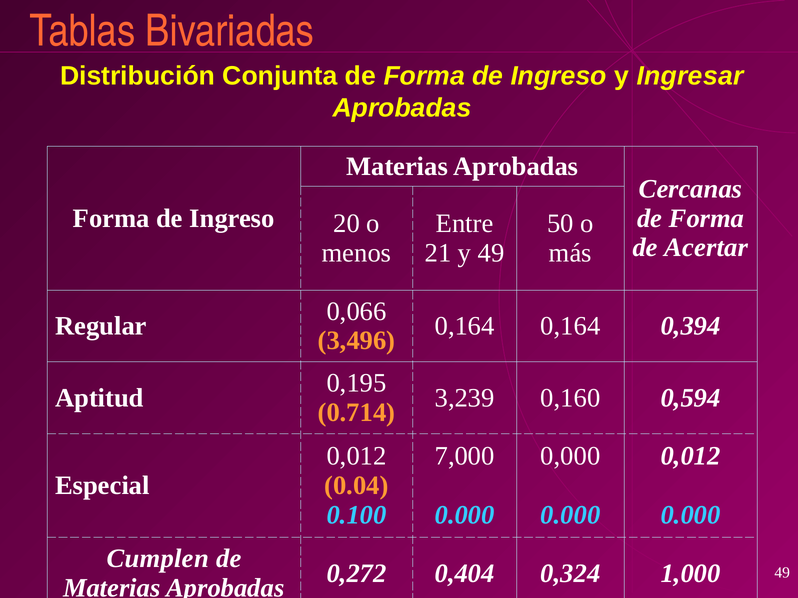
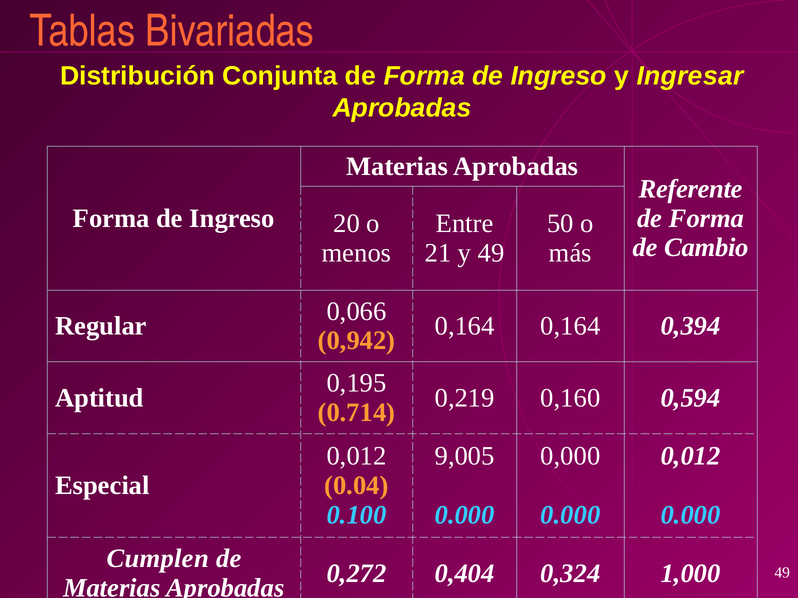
Cercanas: Cercanas -> Referente (691, 189)
Acertar: Acertar -> Cambio (707, 248)
3,496: 3,496 -> 0,942 (357, 341)
3,239: 3,239 -> 0,219 (465, 398)
7,000: 7,000 -> 9,005 (465, 457)
